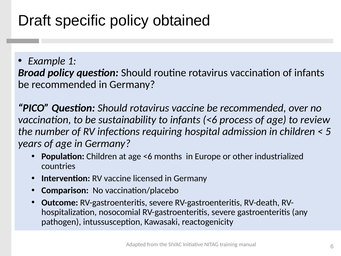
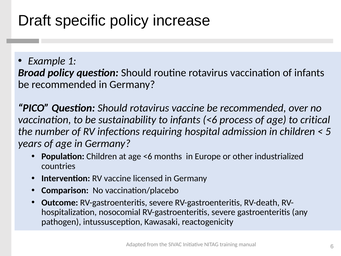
obtained: obtained -> increase (182, 21)
review: review -> critical (315, 120)
